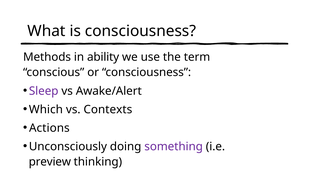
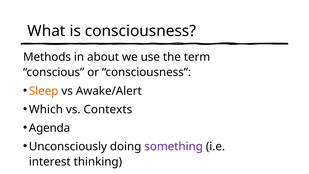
ability: ability -> about (103, 57)
Sleep colour: purple -> orange (44, 91)
Actions: Actions -> Agenda (49, 128)
preview: preview -> interest (50, 162)
